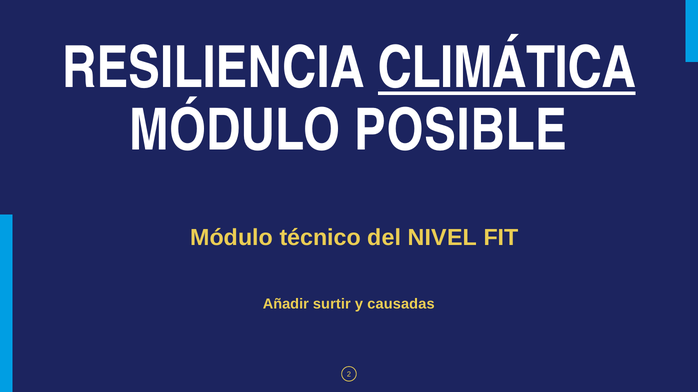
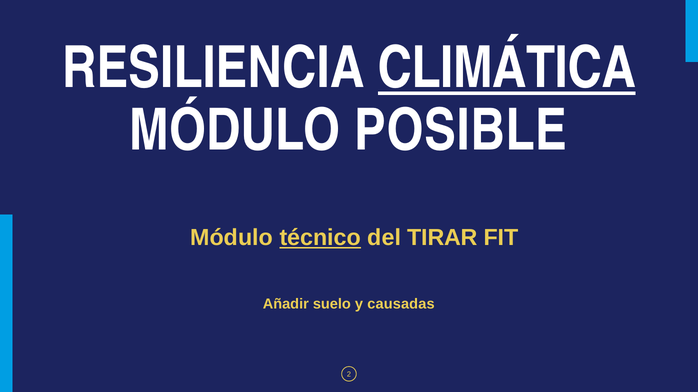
técnico underline: none -> present (320, 238)
NIVEL: NIVEL -> TIRAR (443, 238)
surtir: surtir -> suelo (332, 304)
